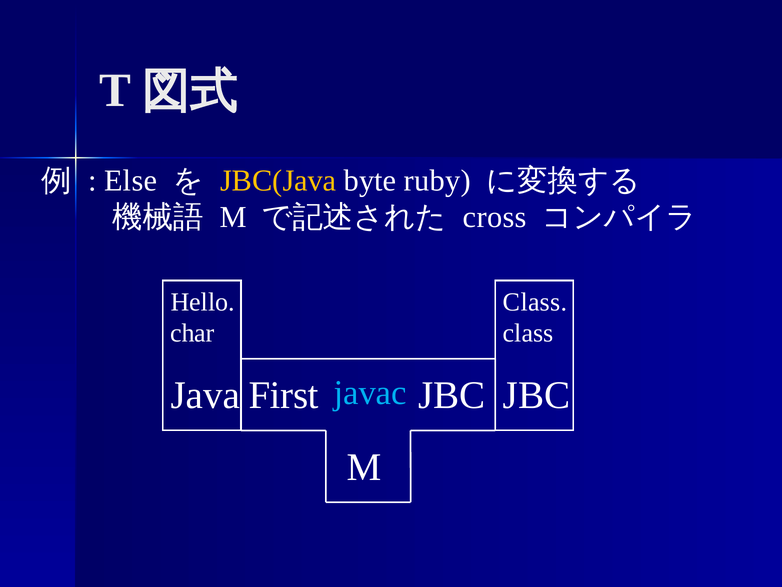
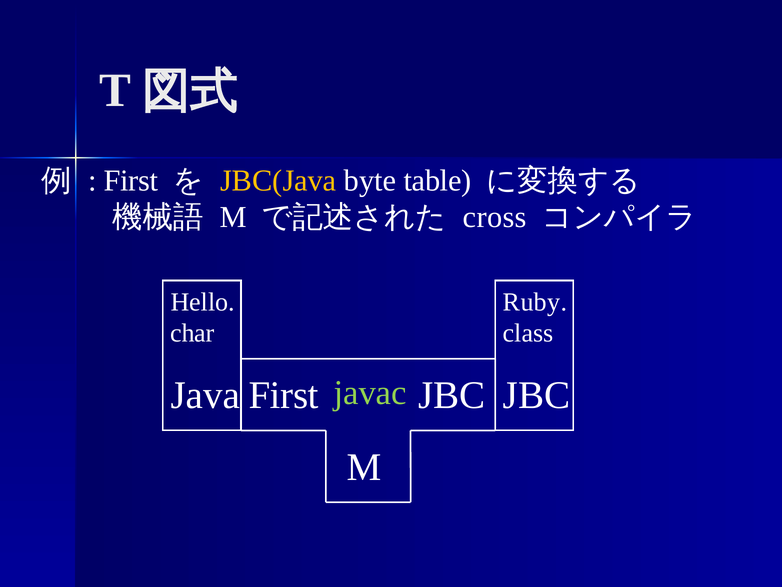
Else: Else -> First (131, 181)
ruby: ruby -> table (438, 181)
Class: Class -> Ruby (535, 302)
javac colour: light blue -> light green (370, 392)
